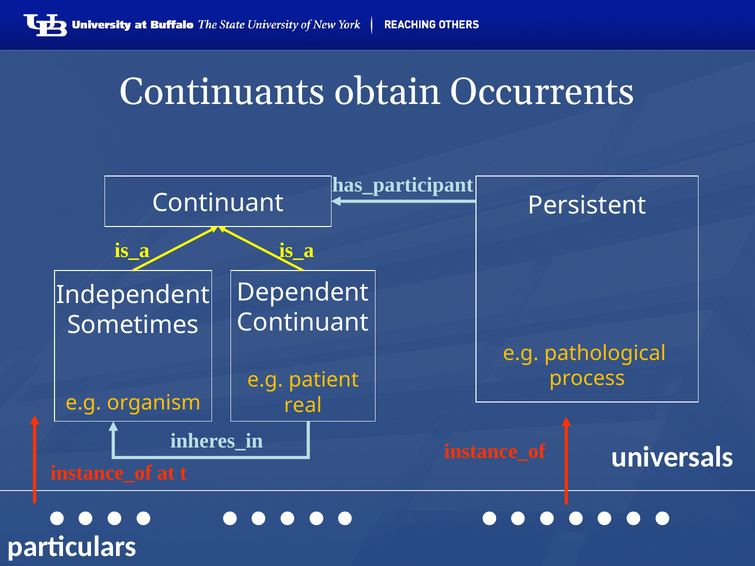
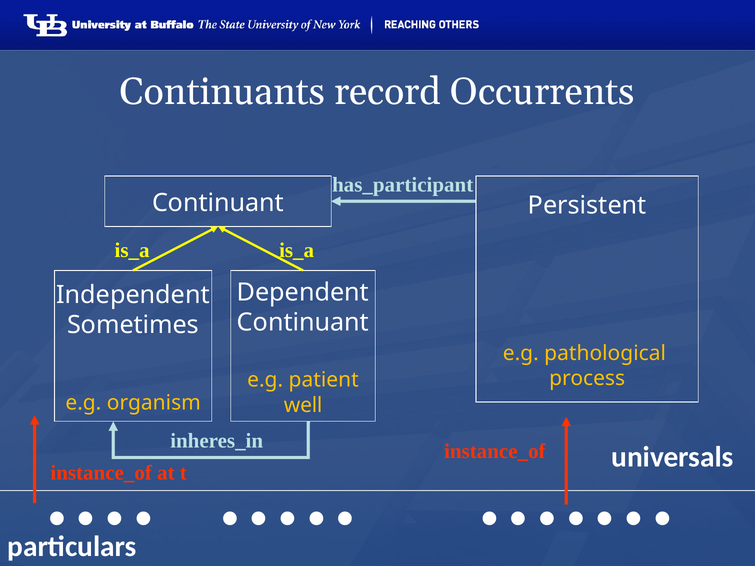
obtain: obtain -> record (388, 92)
real: real -> well (303, 405)
